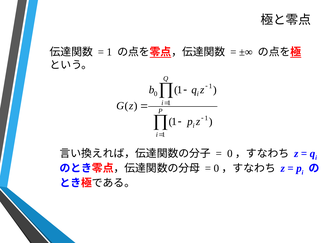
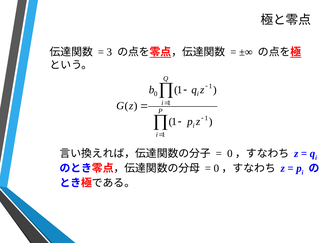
1: 1 -> 3 (109, 52)
